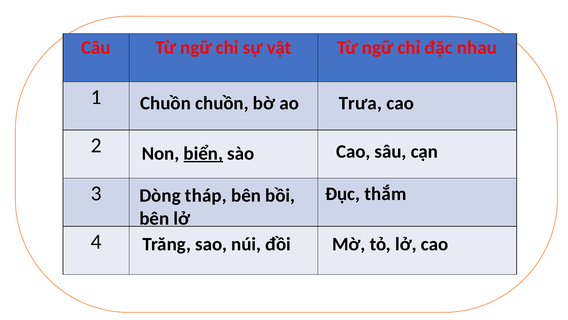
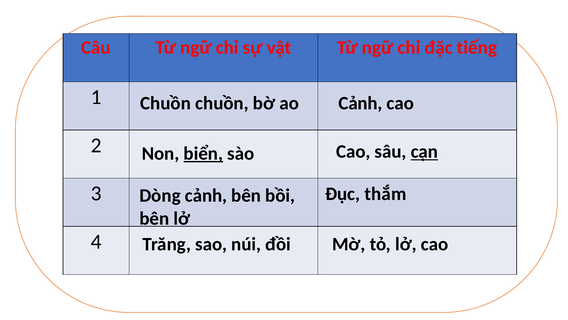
nhau: nhau -> tiếng (477, 47)
ao Trưa: Trưa -> Cảnh (360, 103)
cạn underline: none -> present (424, 151)
Dòng tháp: tháp -> cảnh (206, 195)
